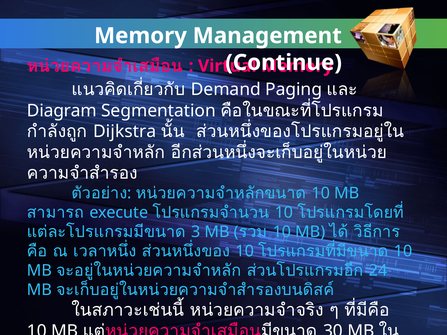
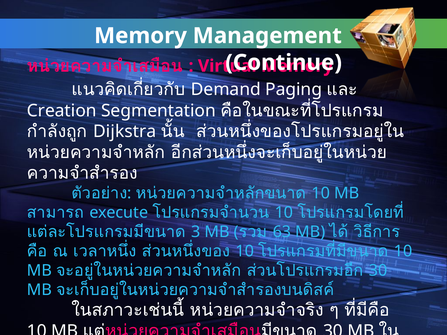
Diagram: Diagram -> Creation (62, 111)
10: 10 -> 63 (282, 232)
24: 24 -> 30 (378, 271)
